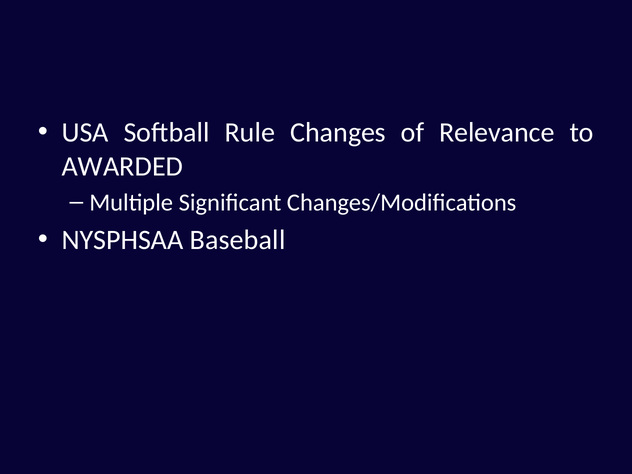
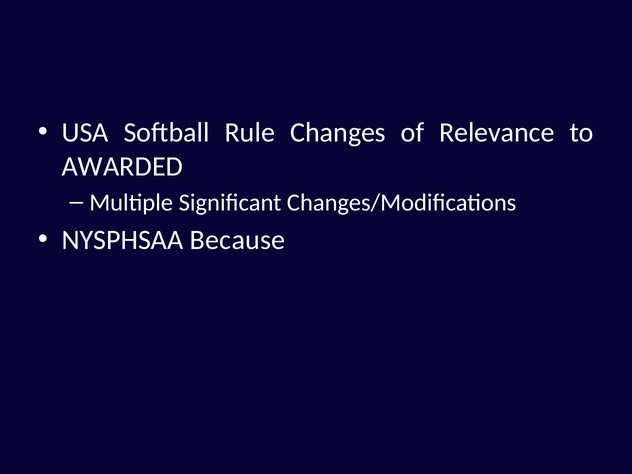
Baseball: Baseball -> Because (238, 240)
